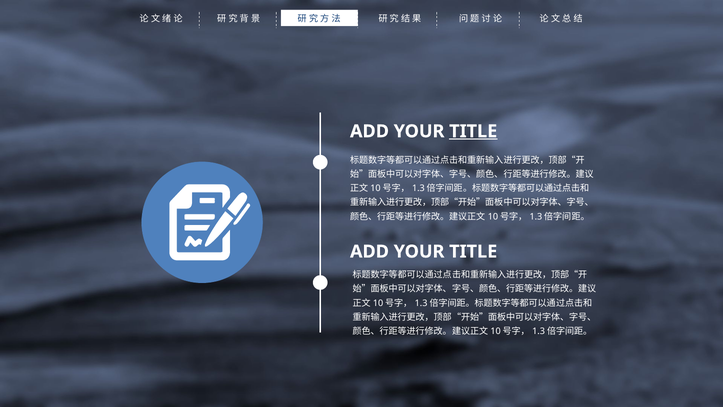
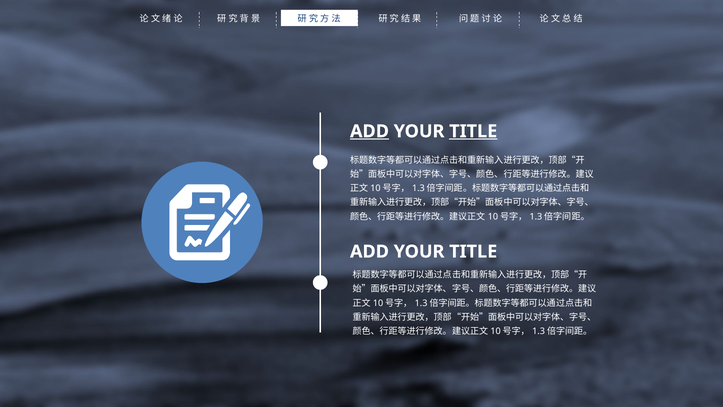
ADD underline: none -> present (369, 131)
